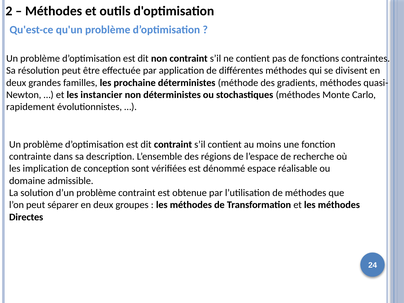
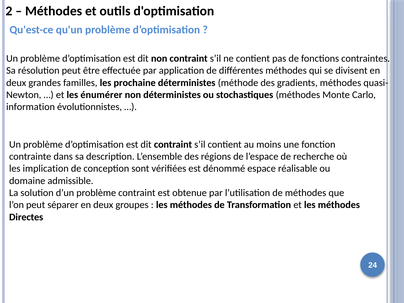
instancier: instancier -> énumérer (101, 95)
rapidement: rapidement -> information (31, 107)
